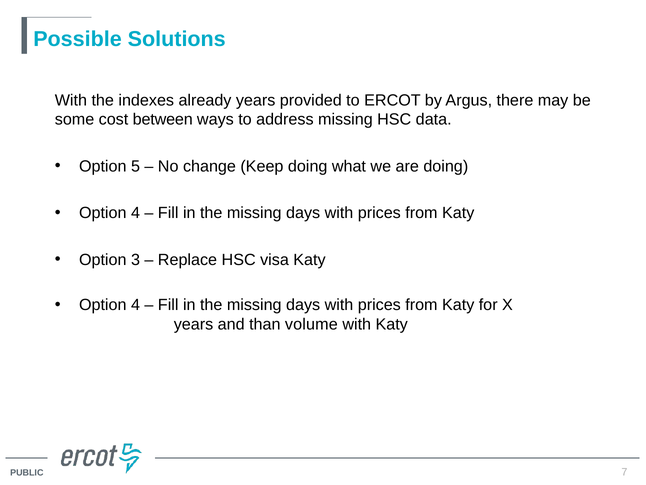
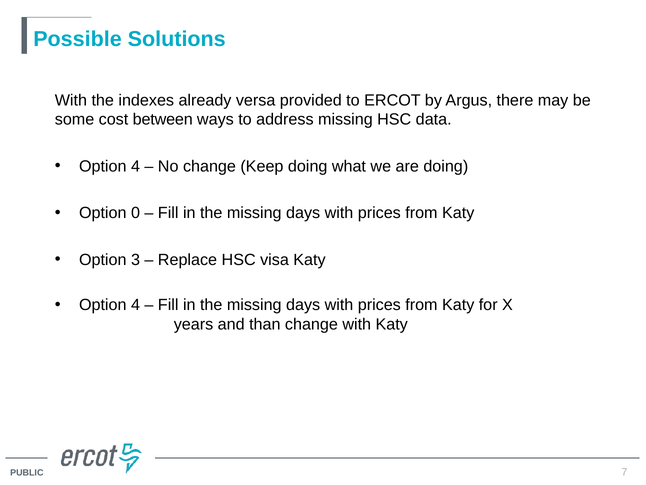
already years: years -> versa (256, 100)
5: 5 -> 4 (135, 166)
4: 4 -> 0 (135, 213)
than volume: volume -> change (311, 324)
